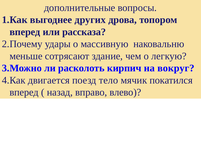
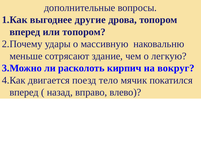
других: других -> другие (90, 20)
или рассказа: рассказа -> топором (84, 32)
